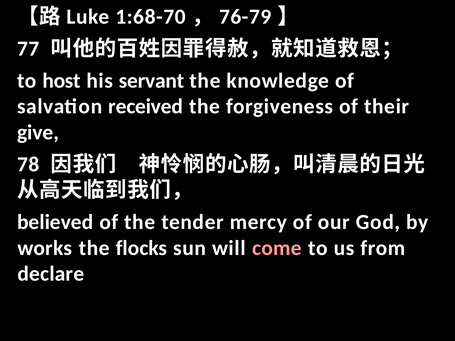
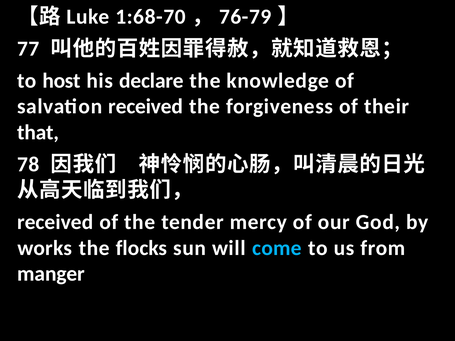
servant: servant -> declare (151, 81)
give: give -> that (38, 132)
believed: believed -> received (55, 222)
come colour: pink -> light blue (277, 248)
declare: declare -> manger (51, 274)
